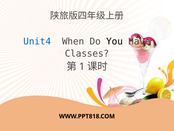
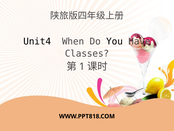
Unit4 colour: blue -> black (37, 41)
